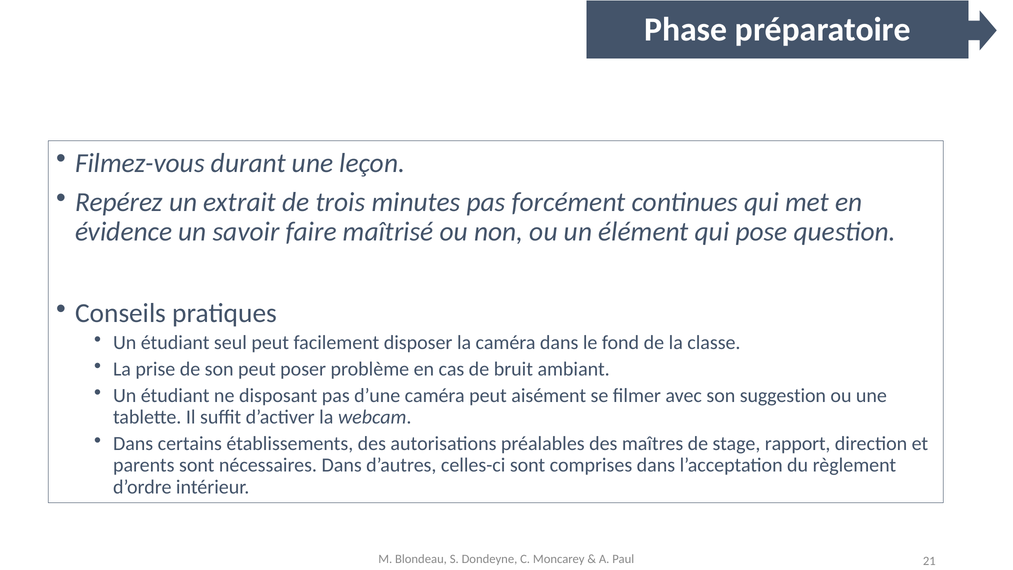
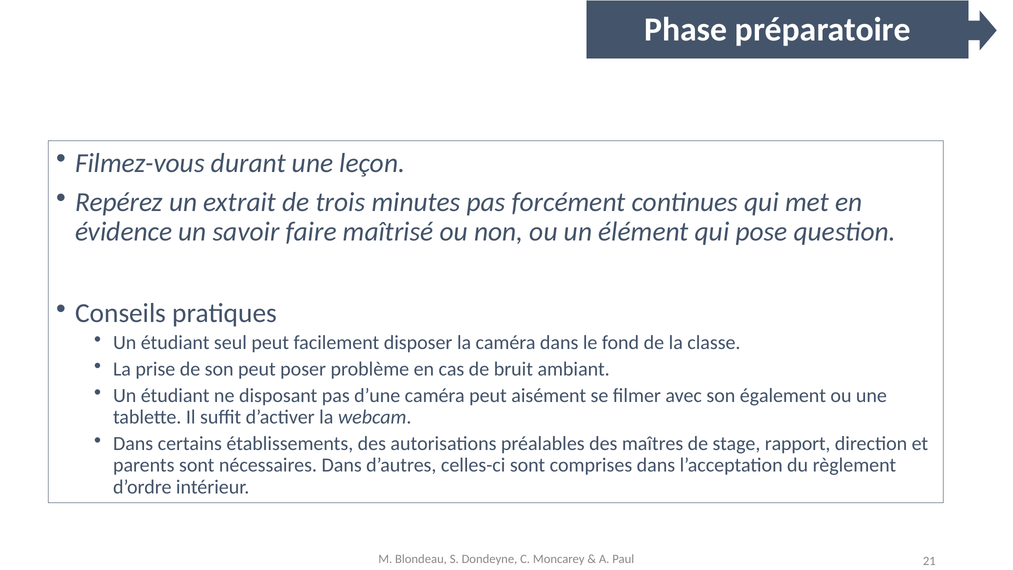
suggestion: suggestion -> également (783, 395)
